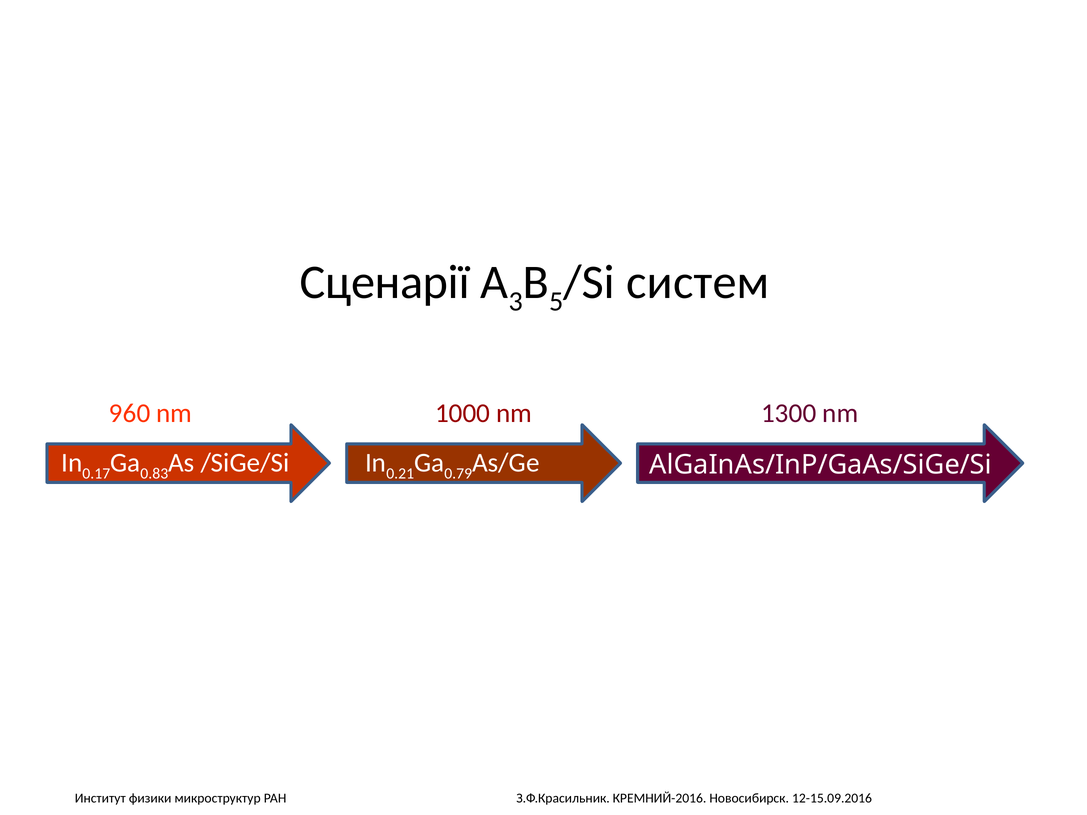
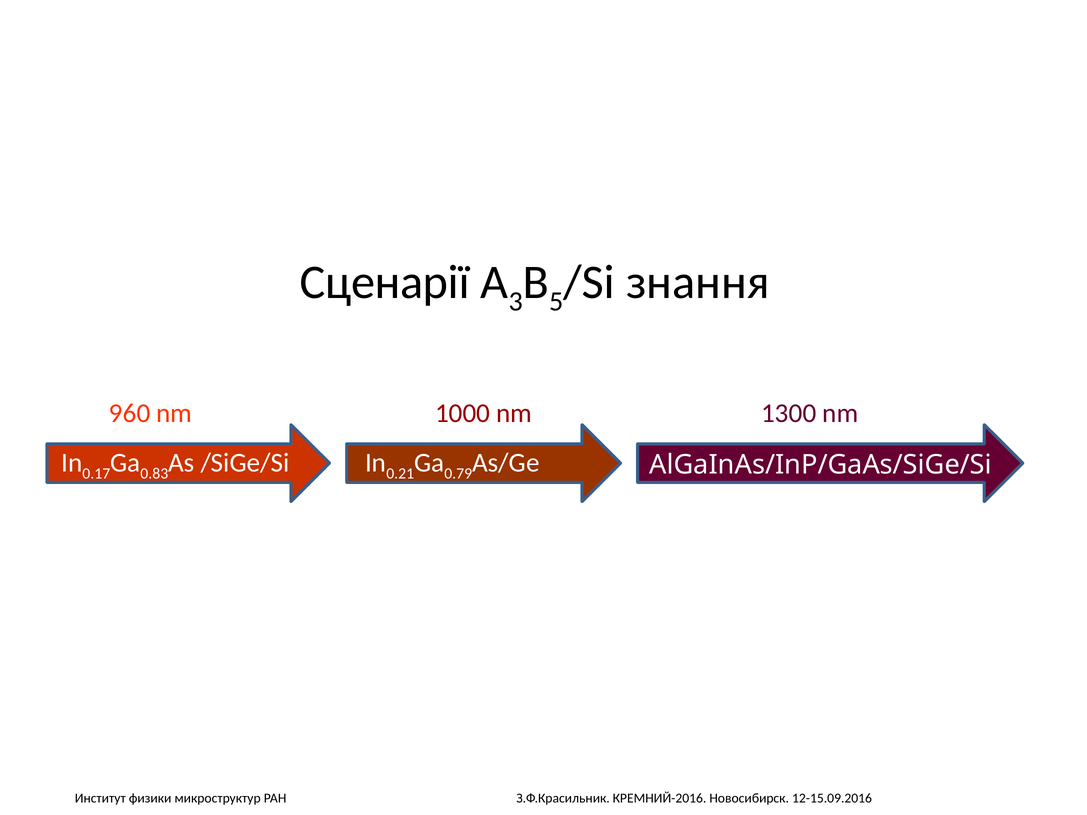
систем: систем -> знання (698, 283)
